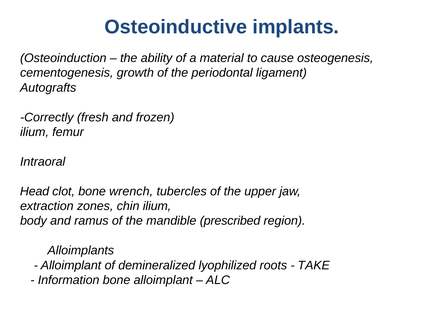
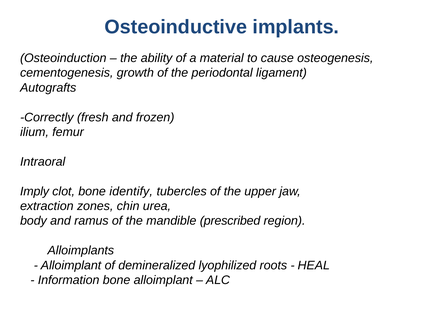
Head: Head -> Imply (35, 191)
wrench: wrench -> identify (131, 191)
chin ilium: ilium -> urea (157, 206)
TAKE: TAKE -> HEAL (314, 265)
